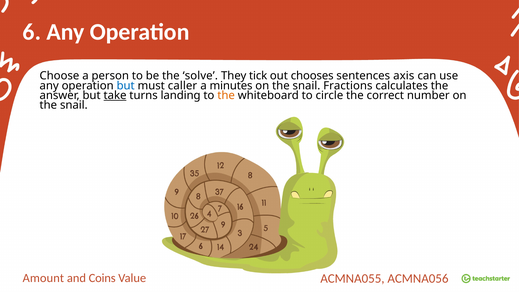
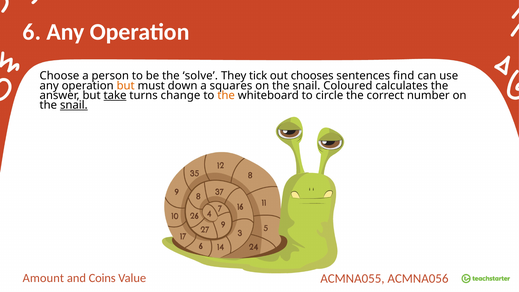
axis: axis -> find (404, 76)
but colour: blue -> orange (126, 86)
caller: caller -> down (183, 86)
minutes: minutes -> squares (231, 86)
Fractions: Fractions -> Coloured (348, 86)
landing: landing -> change (180, 95)
snail underline: none -> present (74, 105)
